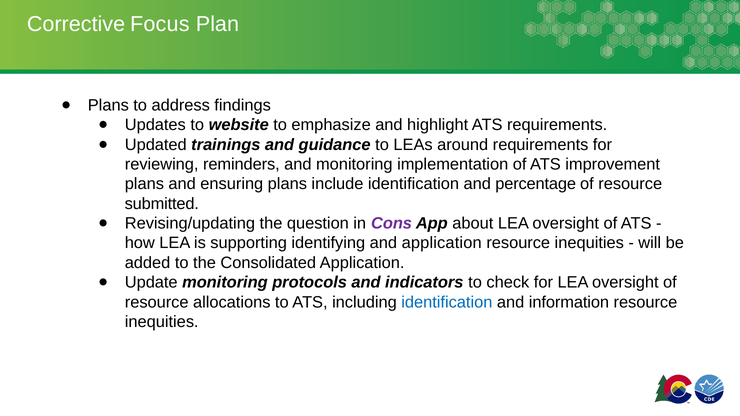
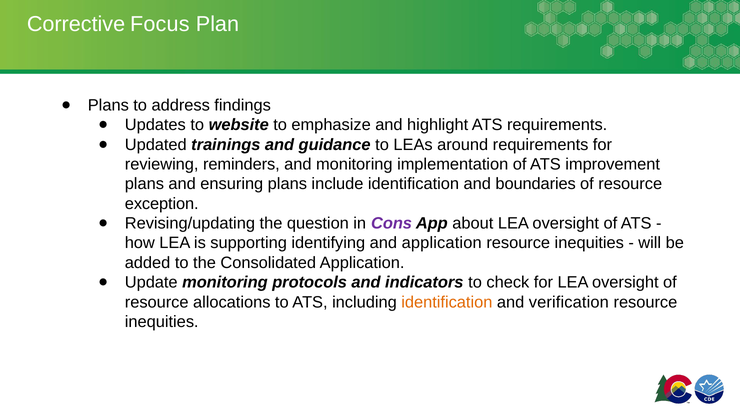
percentage: percentage -> boundaries (536, 184)
submitted: submitted -> exception (162, 204)
identification colour: blue -> orange (447, 302)
information: information -> verification (569, 302)
